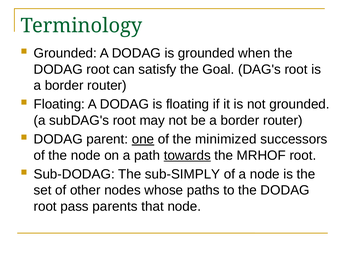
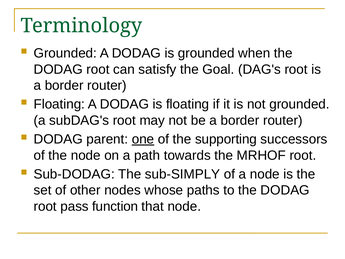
minimized: minimized -> supporting (226, 139)
towards underline: present -> none (187, 155)
parents: parents -> function (115, 206)
